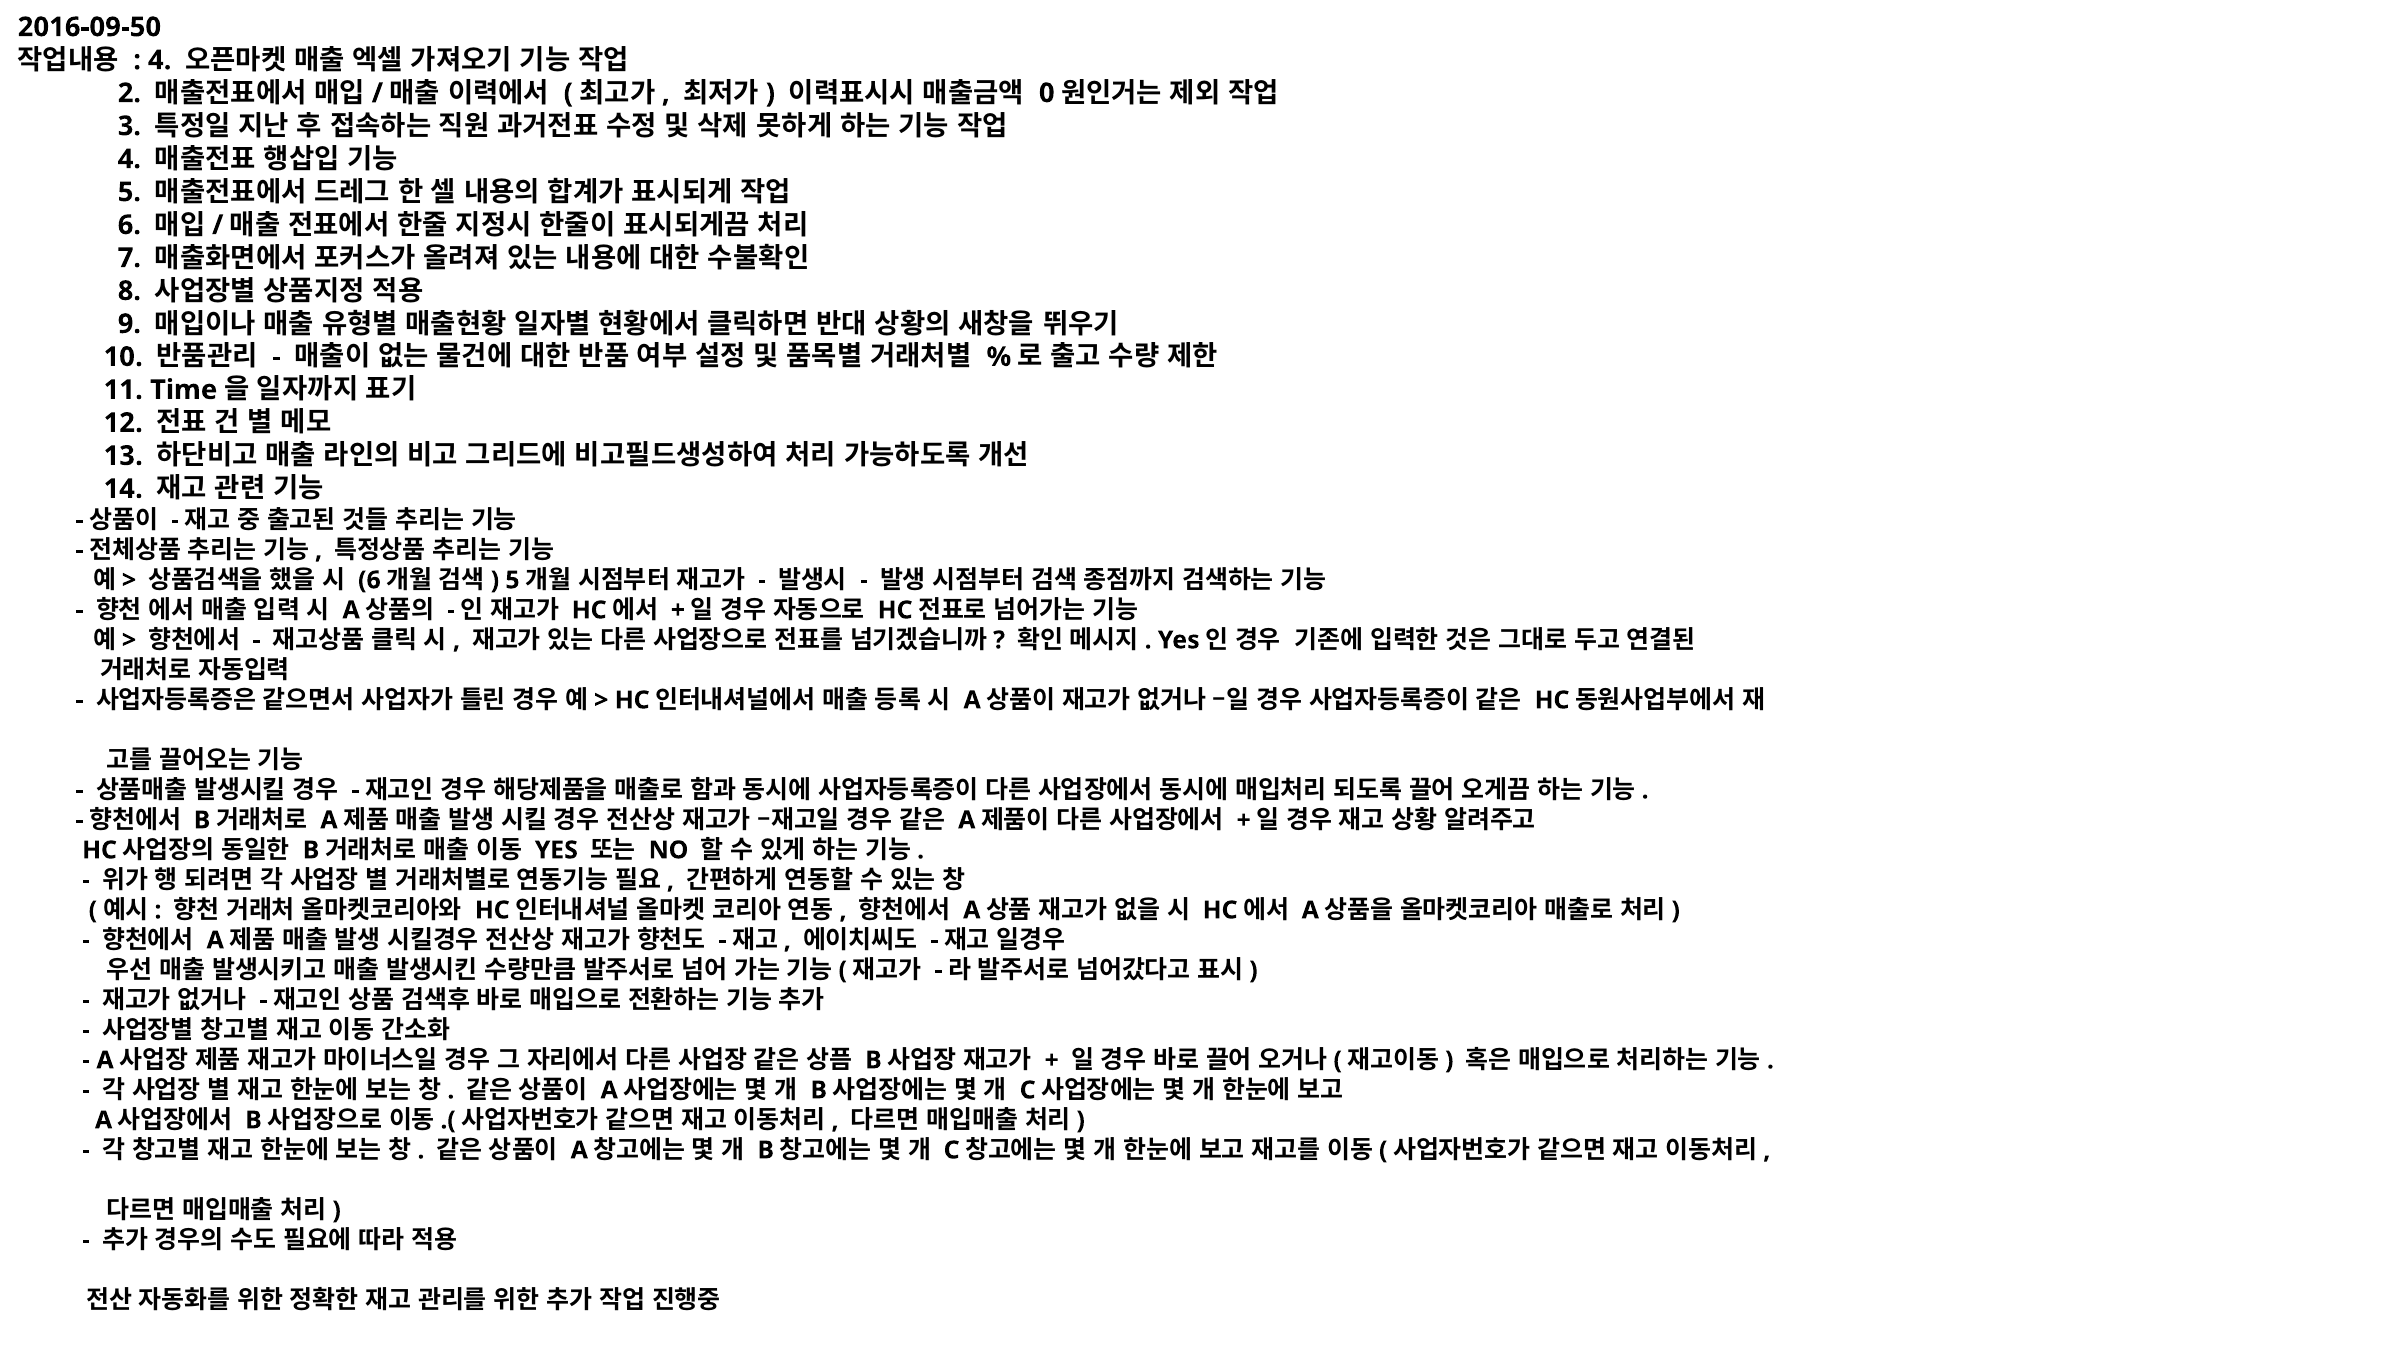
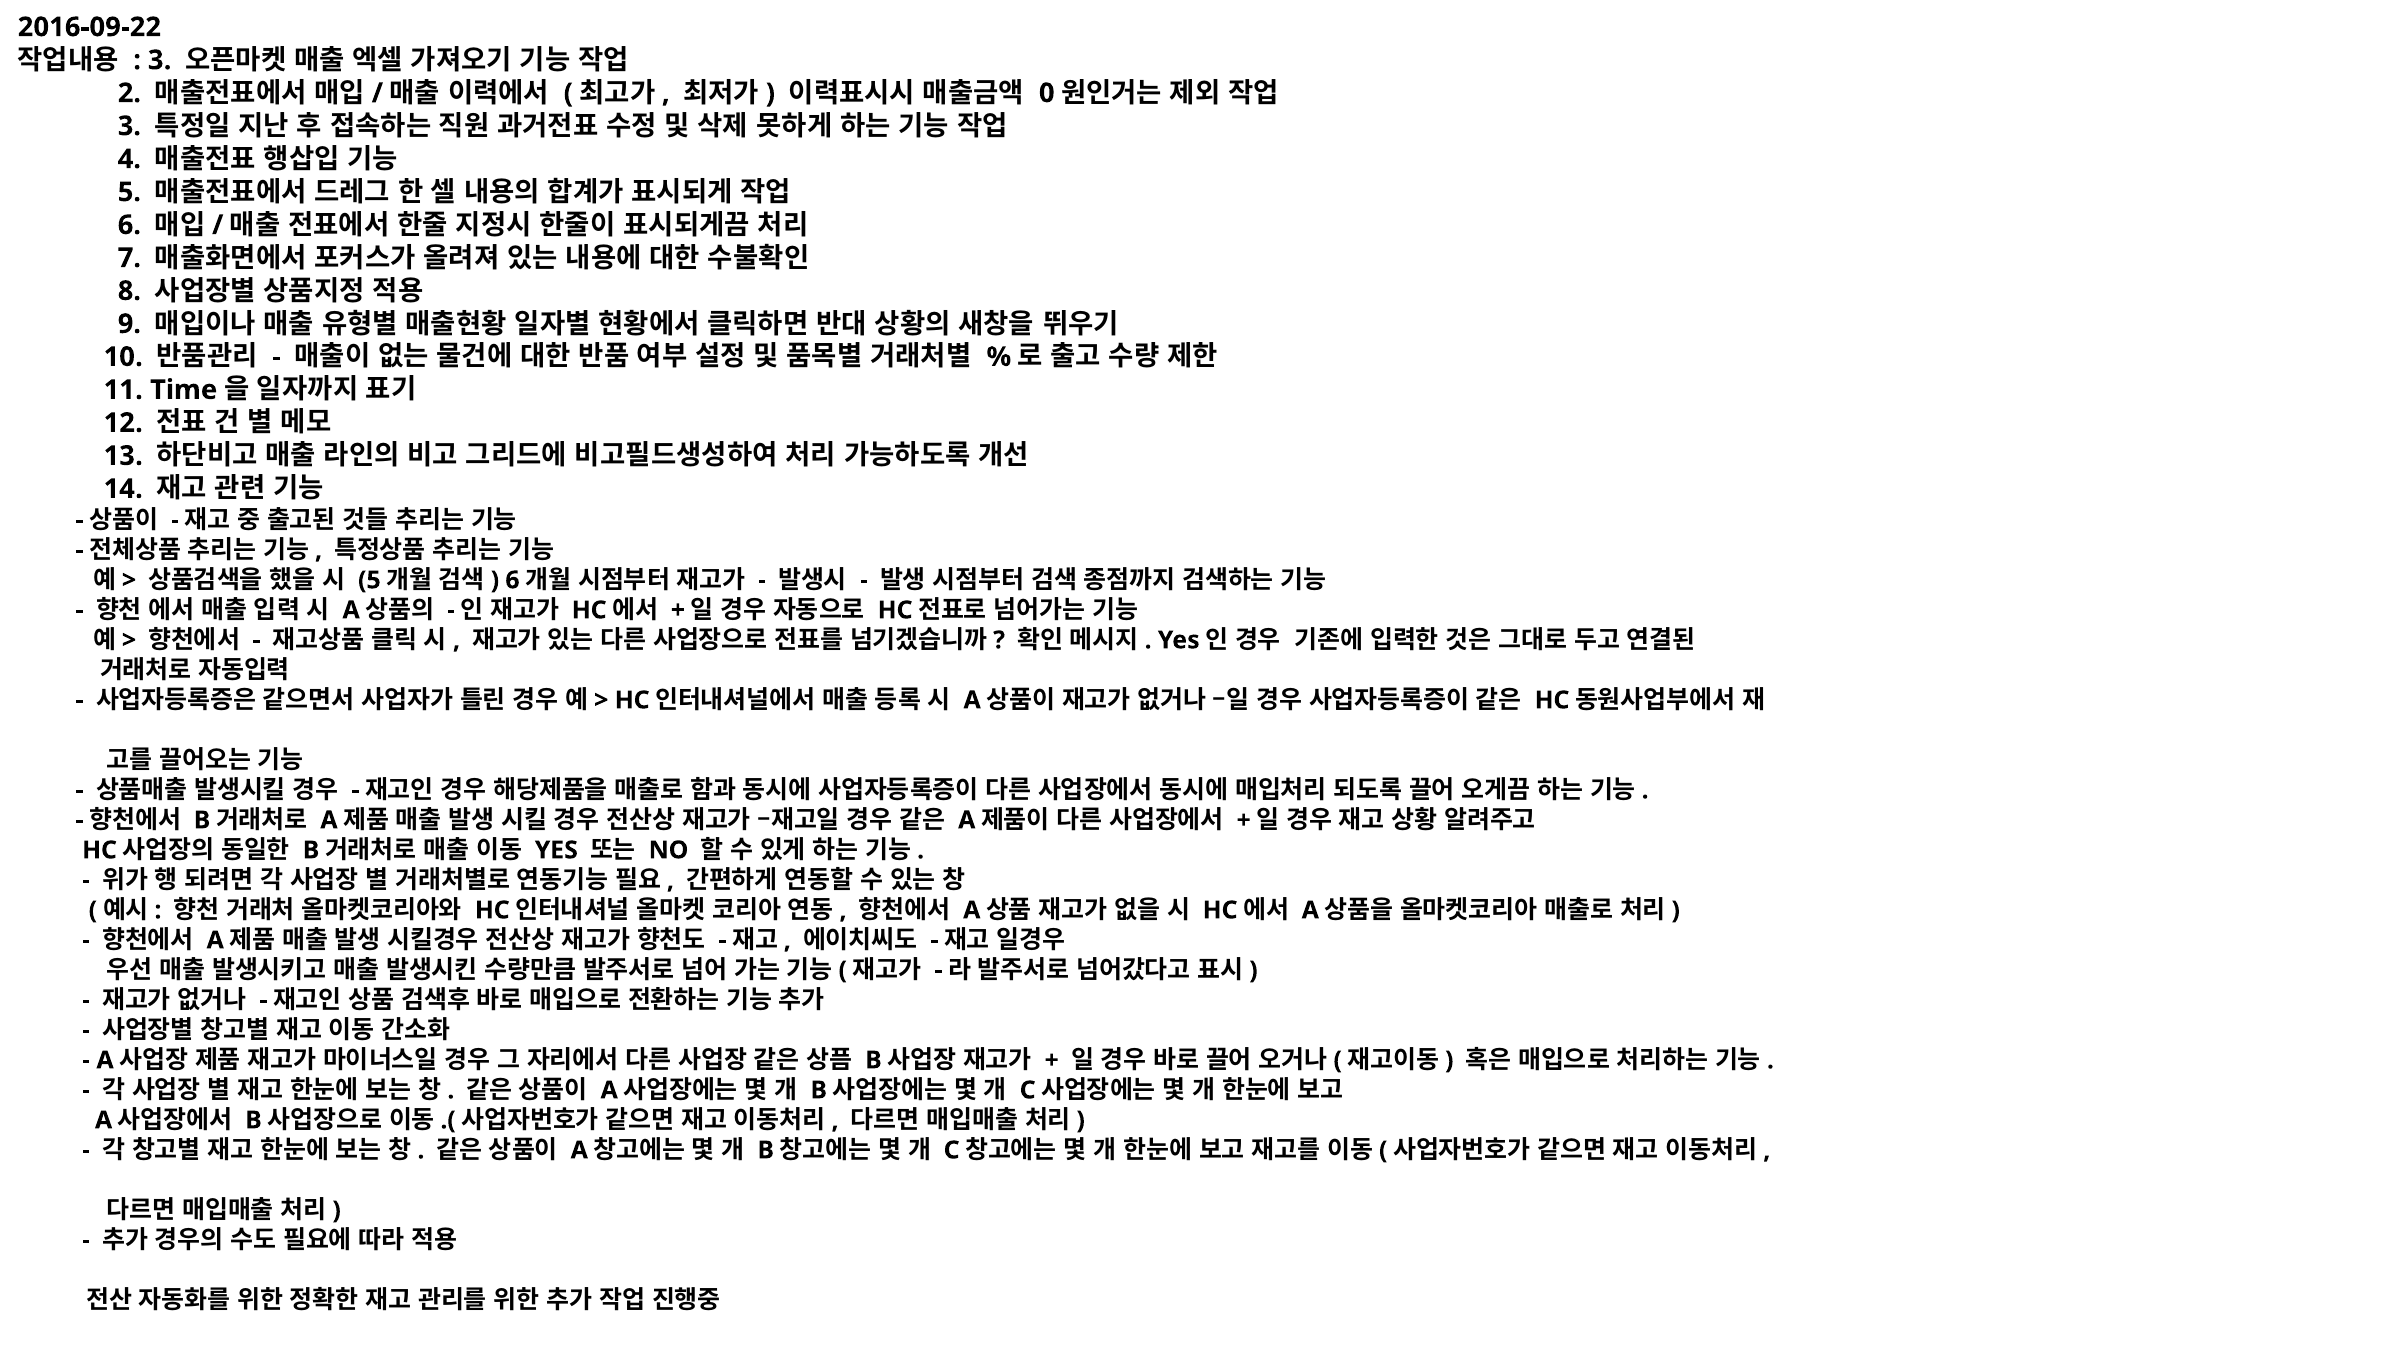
2016-09-50: 2016-09-50 -> 2016-09-22 (89, 27)
4: 4 -> 3 (160, 60)
6: 6 -> 5 (369, 580)
5: 5 -> 6 (512, 580)
